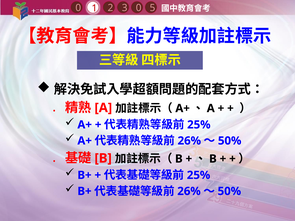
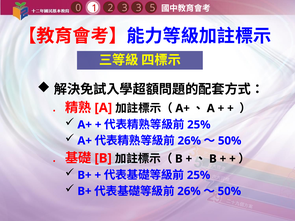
2 0: 0 -> 3 (139, 8)
